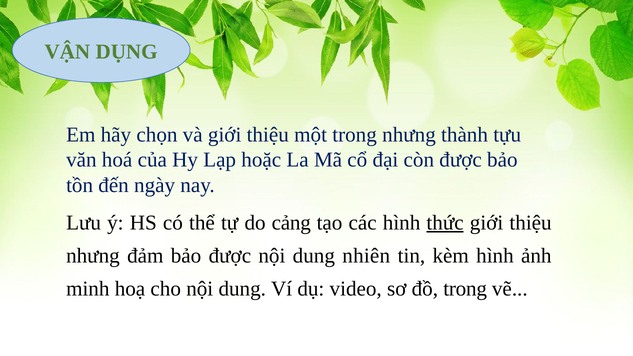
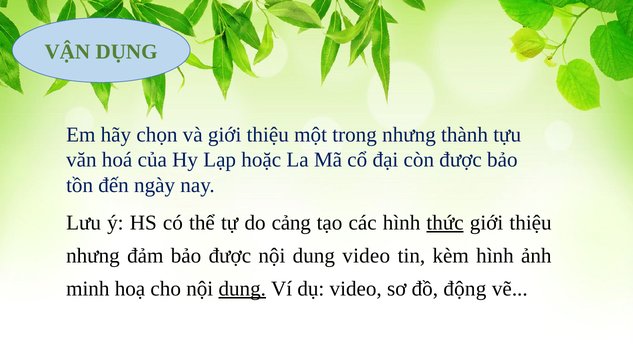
dung nhiên: nhiên -> video (366, 256)
dung underline: none -> present (242, 289)
đồ trong: trong -> động (465, 289)
